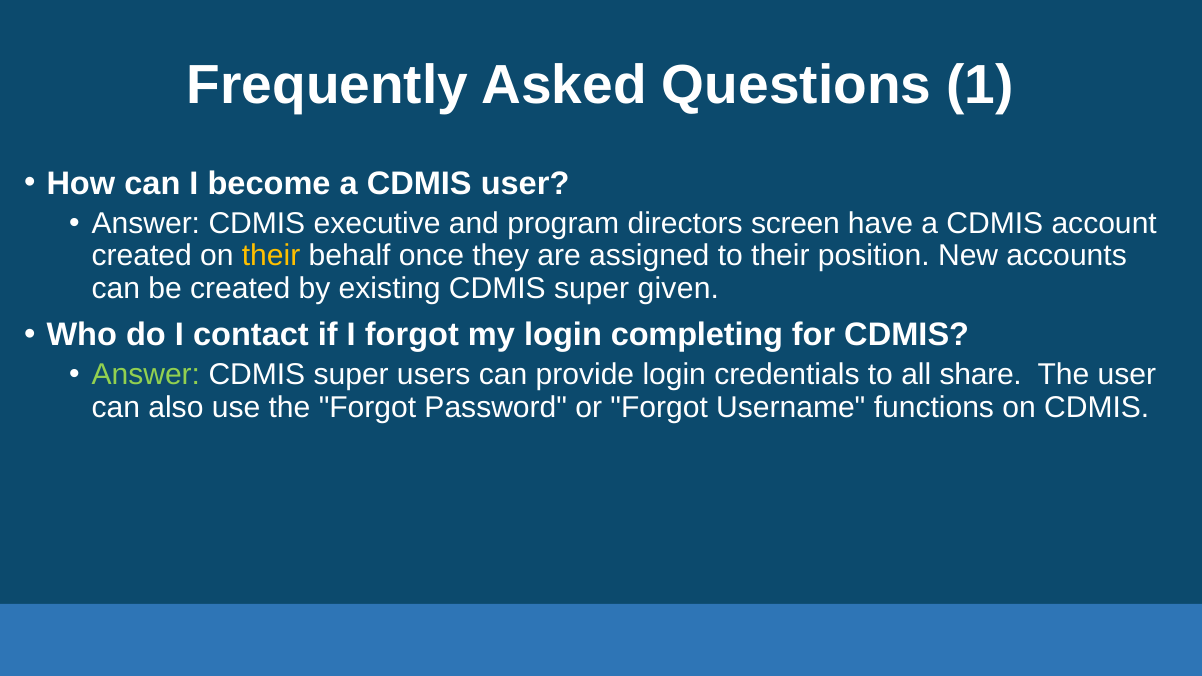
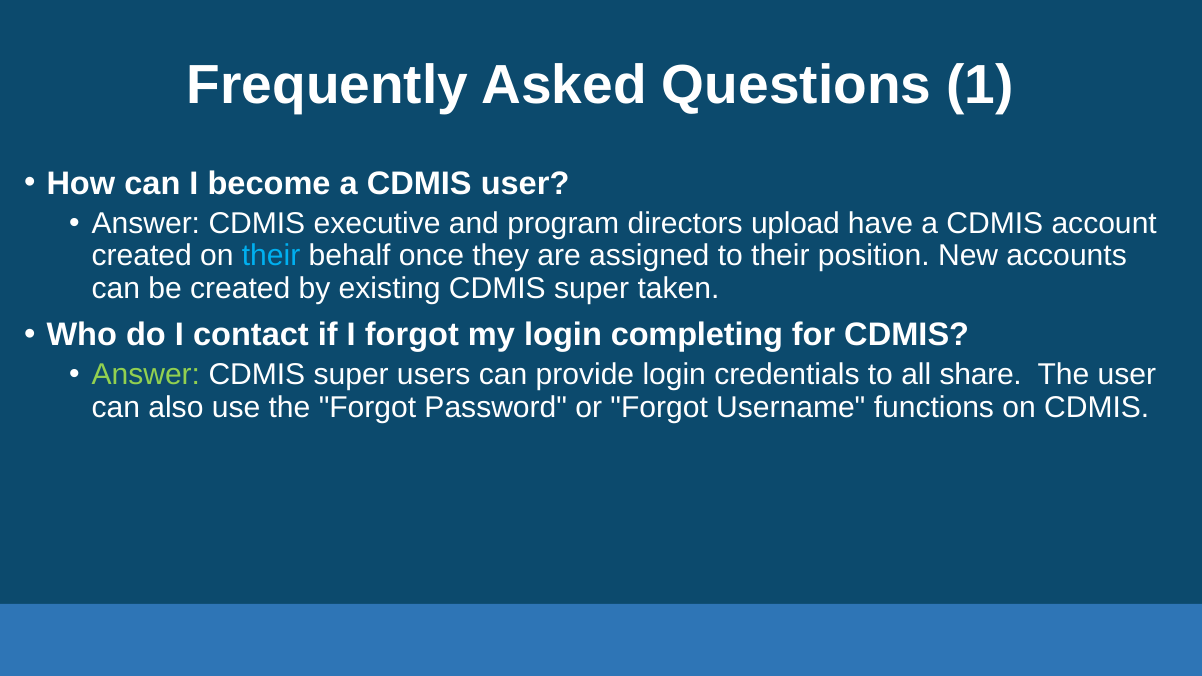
screen: screen -> upload (795, 224)
their colour: yellow -> light blue (271, 256)
given: given -> taken (678, 288)
